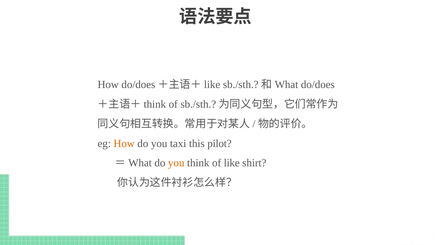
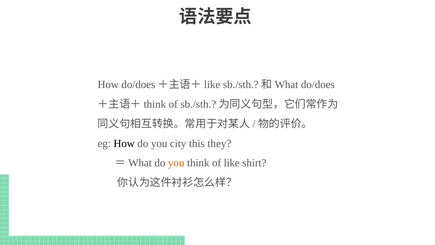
How colour: orange -> black (124, 143)
taxi: taxi -> city (178, 143)
pilot: pilot -> they (219, 143)
